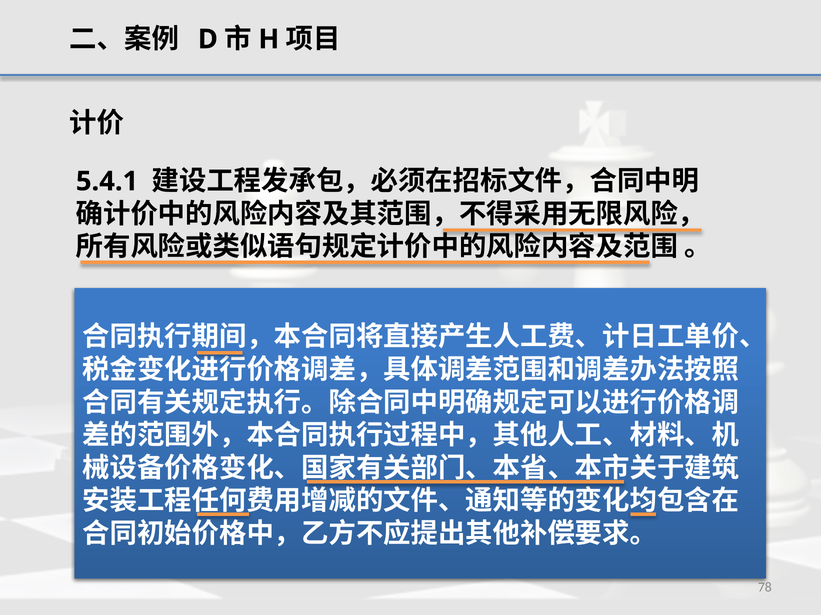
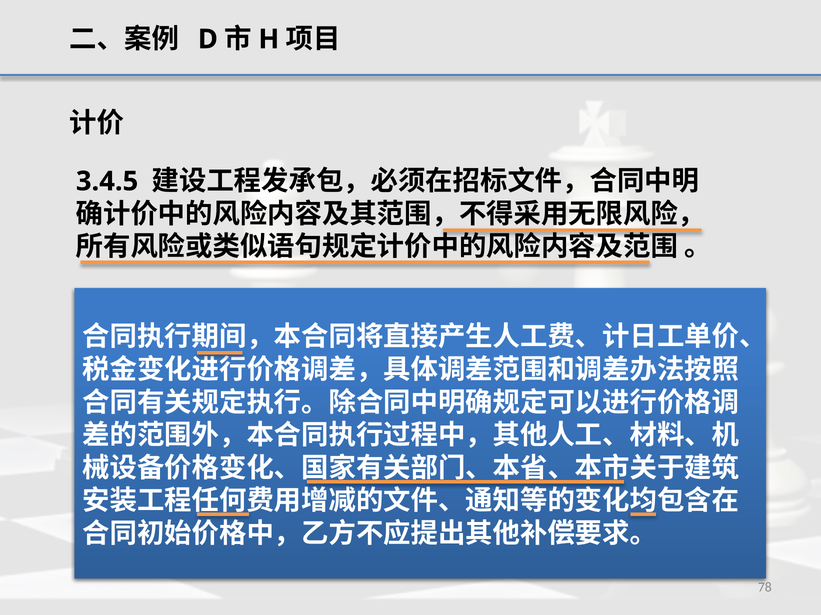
5.4.1: 5.4.1 -> 3.4.5 (107, 182)
